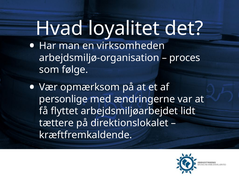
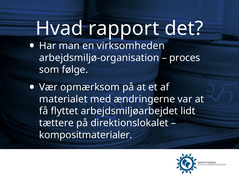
loyalitet: loyalitet -> rapport (124, 28)
personlige: personlige -> materialet (63, 99)
kræftfremkaldende: kræftfremkaldende -> kompositmaterialer (86, 135)
